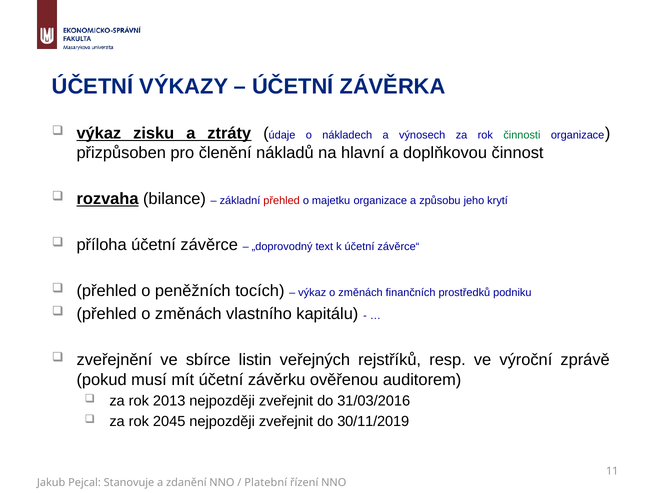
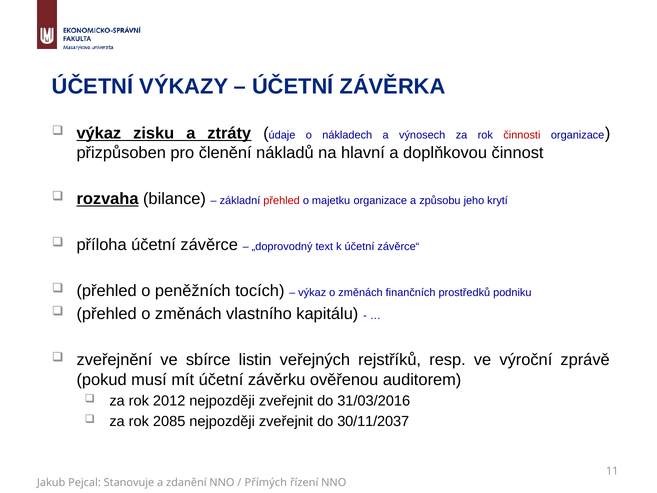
činnosti colour: green -> red (522, 135)
2013: 2013 -> 2012 (169, 401)
2045: 2045 -> 2085 (169, 421)
30/11/2019: 30/11/2019 -> 30/11/2037 (373, 421)
Platební: Platební -> Přímých (266, 482)
